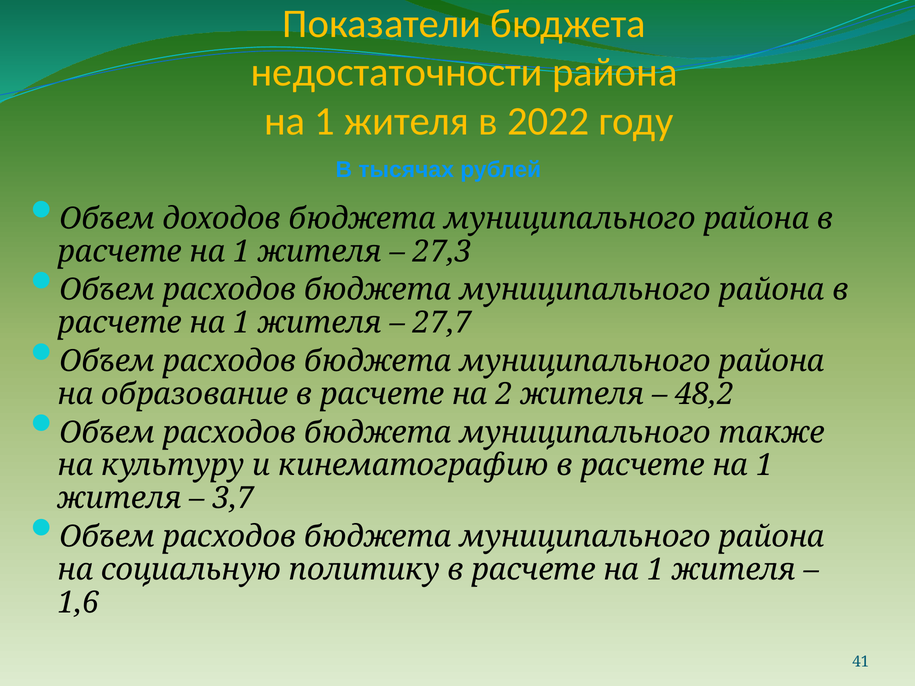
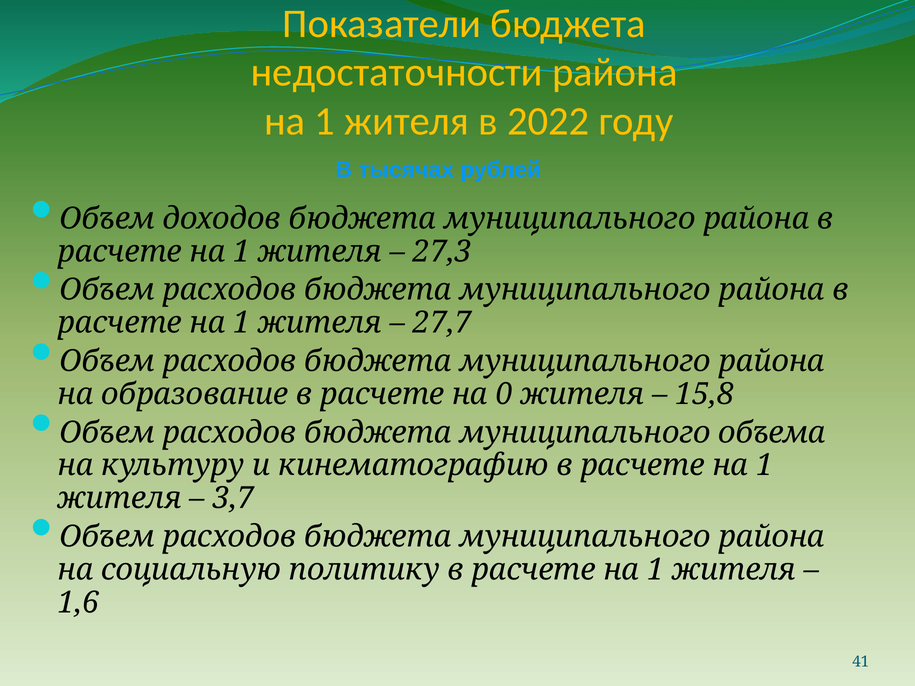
2: 2 -> 0 (504, 394)
48,2: 48,2 -> 15,8 (705, 394)
также: также -> объема (772, 433)
